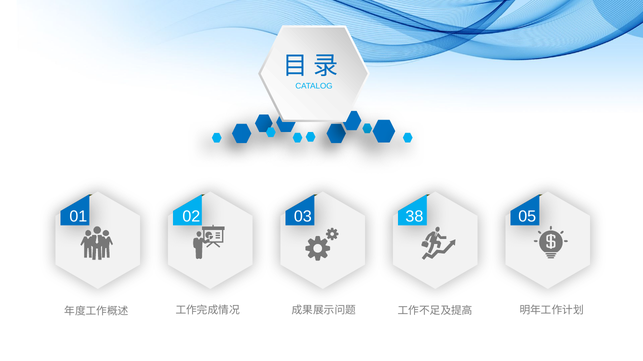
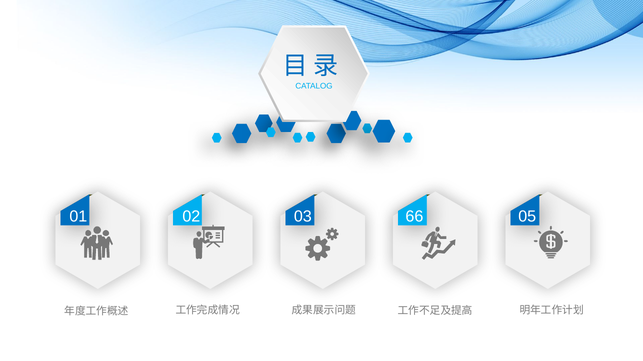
38: 38 -> 66 (414, 217)
